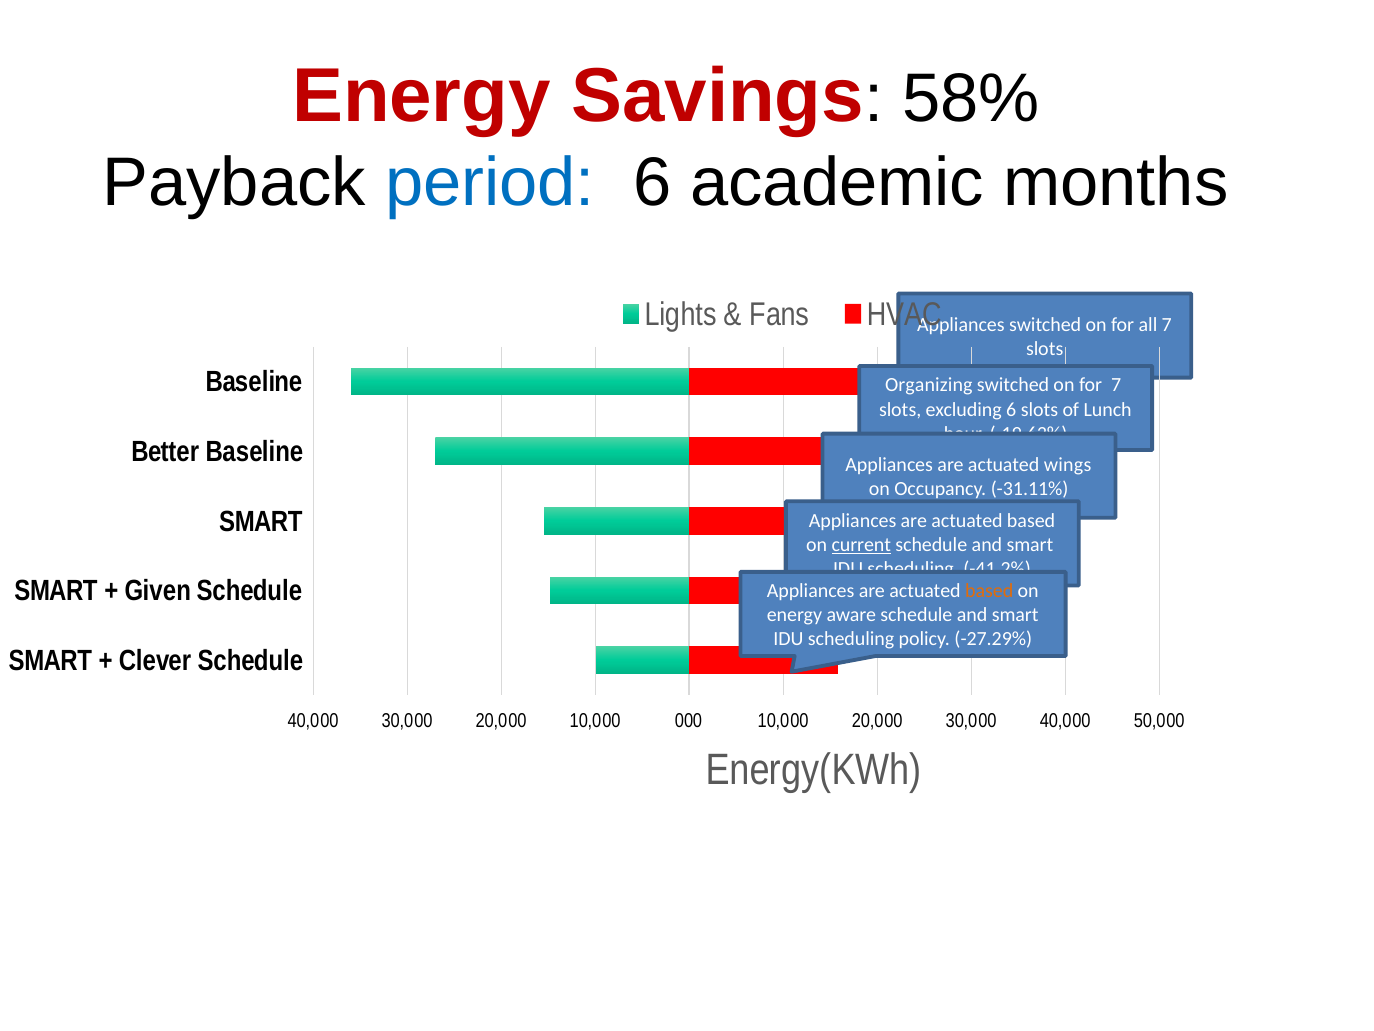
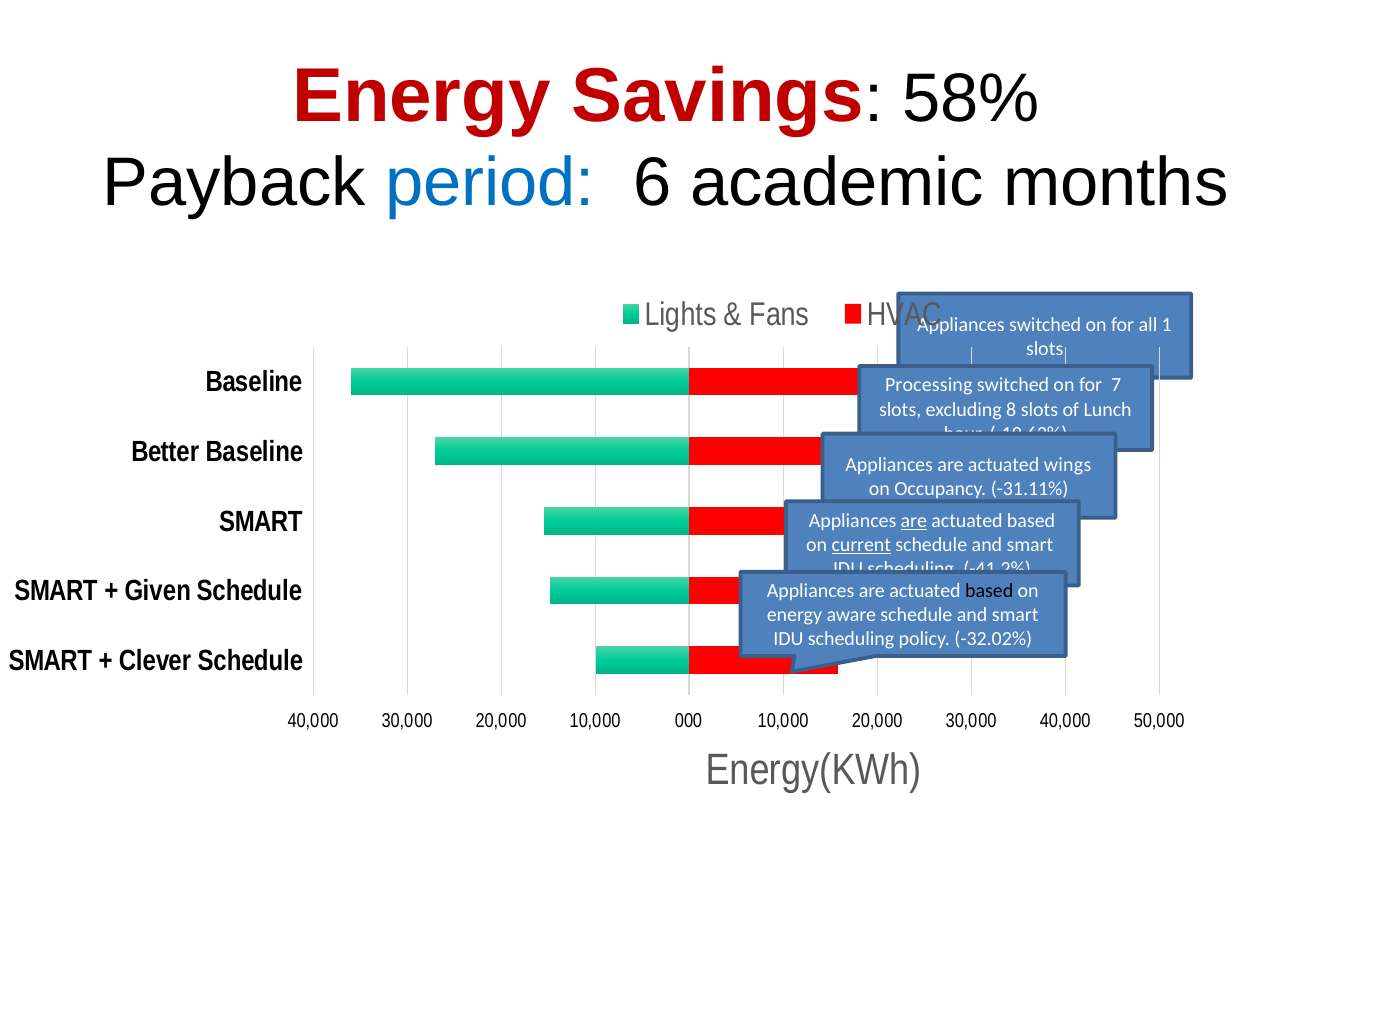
all 7: 7 -> 1 (1167, 325)
Organizing: Organizing -> Processing (929, 385)
excluding 6: 6 -> 8 (1011, 409)
are underline: none -> present (914, 520)
based colour: orange -> black (989, 591)
-27.29%: -27.29% -> -32.02% (993, 639)
